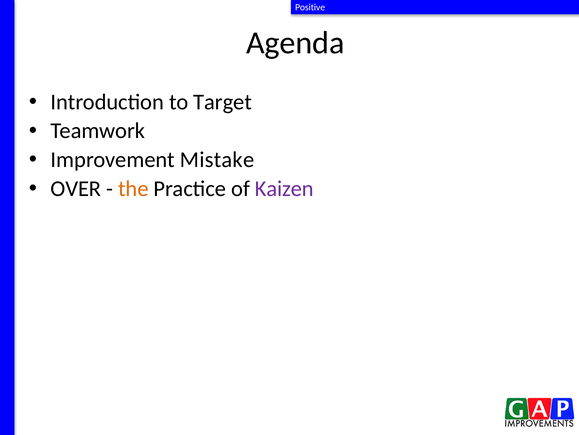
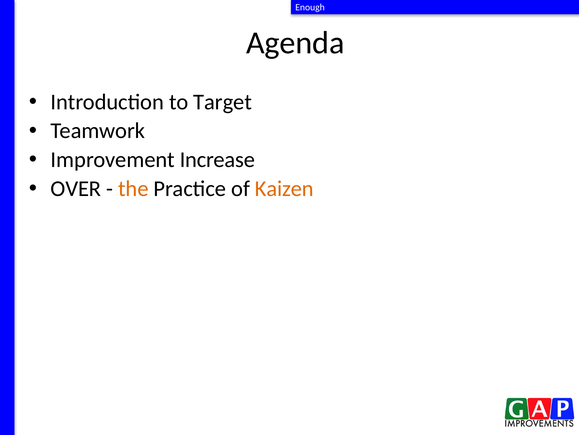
Positive: Positive -> Enough (310, 7)
Mistake: Mistake -> Increase (217, 159)
Kaizen colour: purple -> orange (284, 188)
